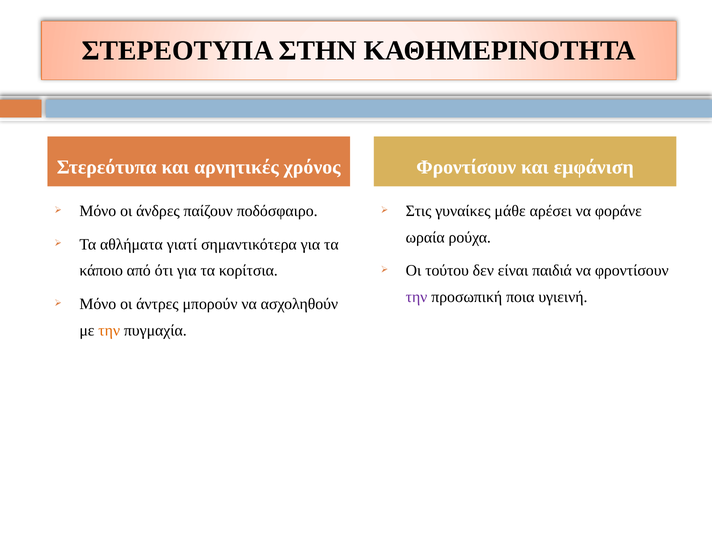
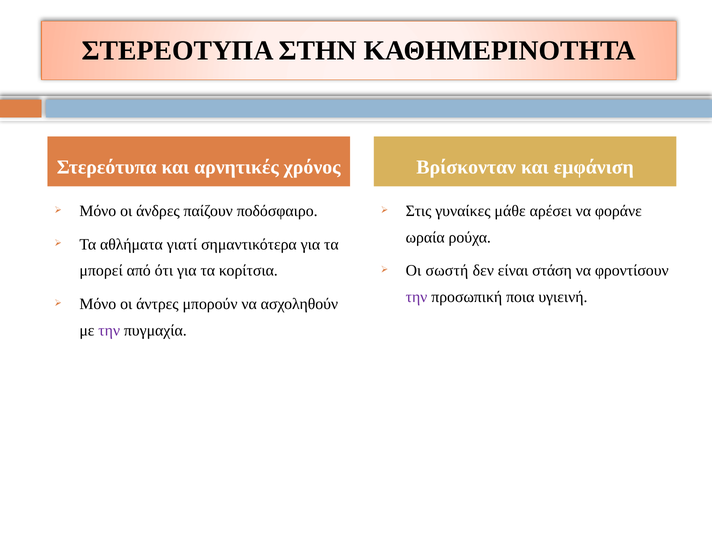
χρόνος Φροντίσουν: Φροντίσουν -> Βρίσκονταν (466, 167)
κάποιο: κάποιο -> μπορεί (101, 271)
τούτου: τούτου -> σωστή (447, 271)
παιδιά: παιδιά -> στάση (552, 271)
την colour: orange -> purple (109, 330)
